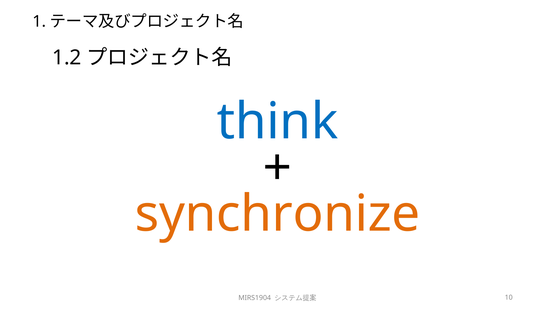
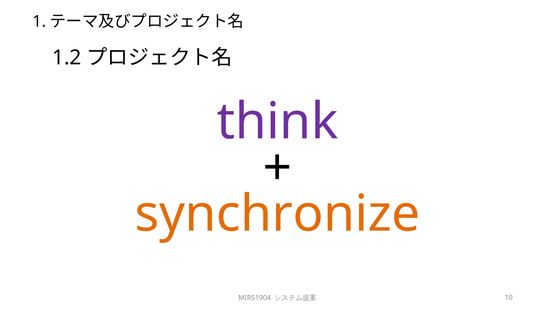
think colour: blue -> purple (277, 122)
